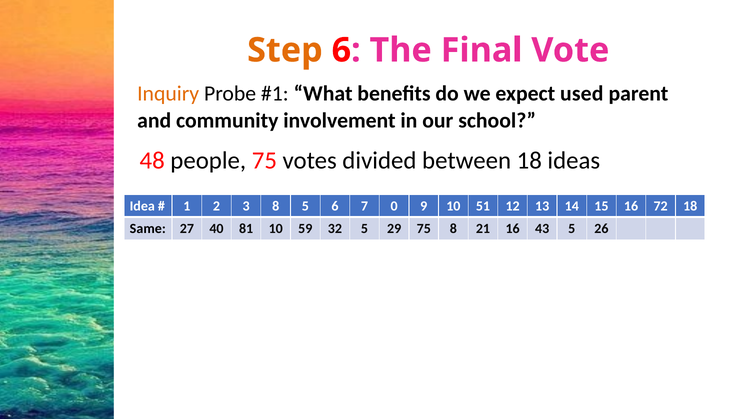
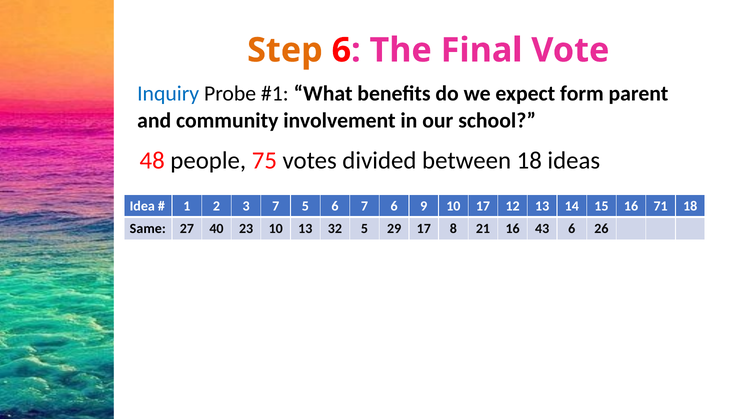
Inquiry colour: orange -> blue (168, 94)
used: used -> form (582, 94)
3 8: 8 -> 7 (276, 206)
7 0: 0 -> 6 (394, 206)
10 51: 51 -> 17 (483, 206)
72: 72 -> 71 (661, 206)
81: 81 -> 23 (246, 229)
10 59: 59 -> 13 (305, 229)
29 75: 75 -> 17 (424, 229)
43 5: 5 -> 6 (572, 229)
